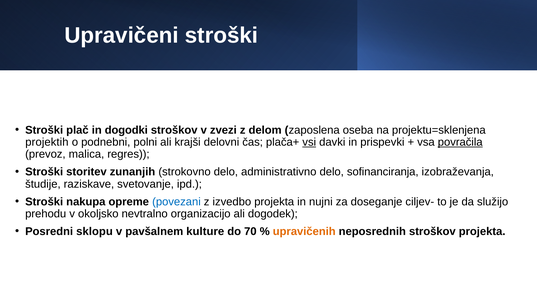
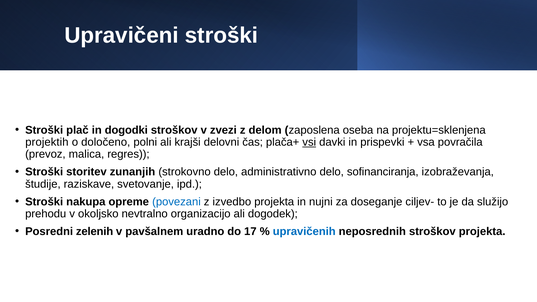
podnebni: podnebni -> določeno (106, 142)
povračila underline: present -> none (460, 142)
sklopu: sklopu -> zelenih (95, 231)
kulture: kulture -> uradno (205, 231)
70: 70 -> 17 (250, 231)
upravičenih colour: orange -> blue (304, 231)
